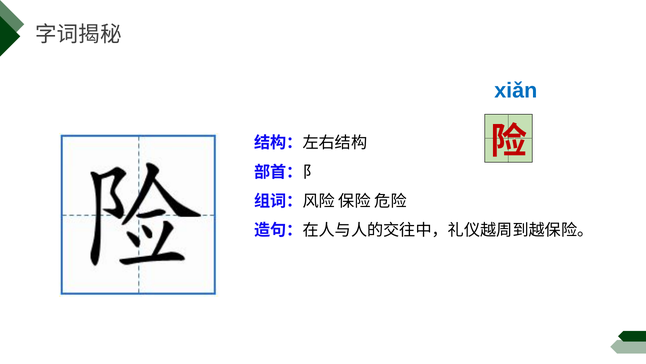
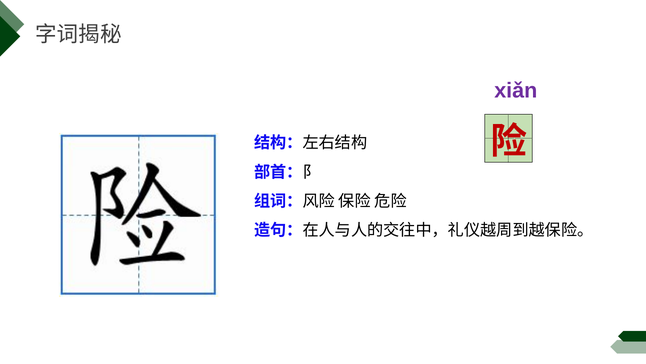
xiǎn colour: blue -> purple (516, 91)
